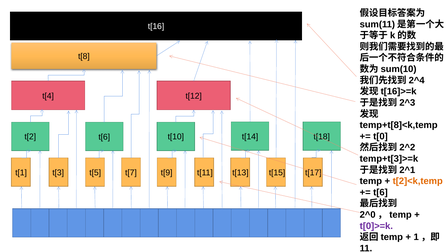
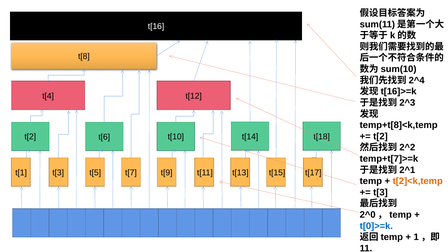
t[0: t[0 -> t[2 (380, 136)
temp+t[3]>=k: temp+t[3]>=k -> temp+t[7]>=k (389, 159)
t[6: t[6 -> t[3 (380, 192)
t[0]>=k colour: purple -> blue (376, 226)
